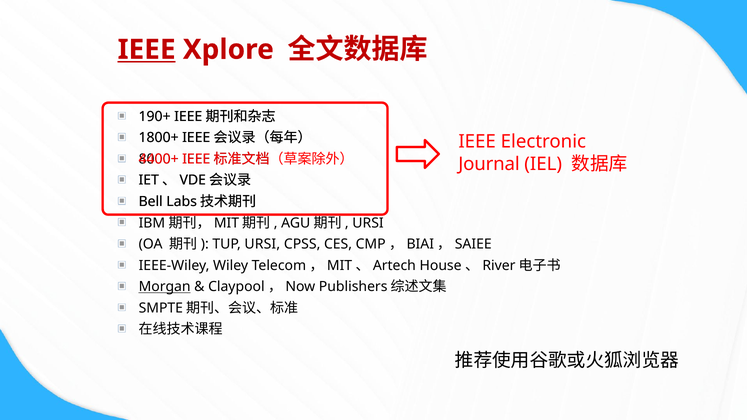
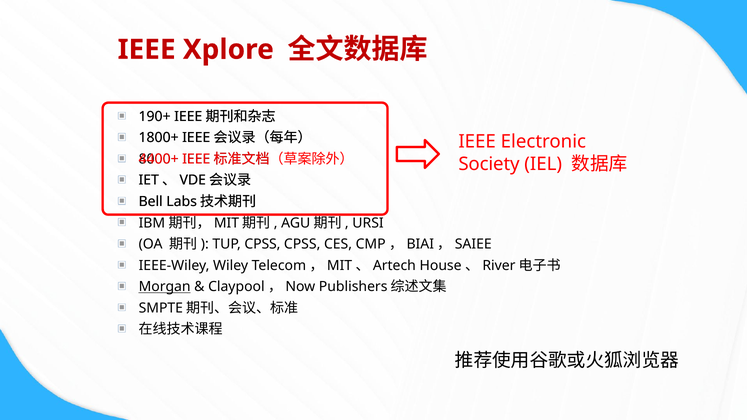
IEEE underline: present -> none (147, 50)
Journal: Journal -> Society (489, 164)
TUP URSI: URSI -> CPSS (262, 244)
